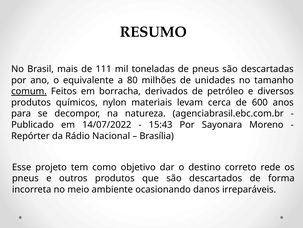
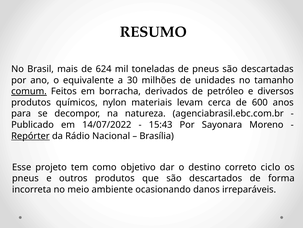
111: 111 -> 624 (104, 69)
80: 80 -> 30 (132, 80)
Repórter underline: none -> present (30, 135)
rede: rede -> ciclo (270, 167)
